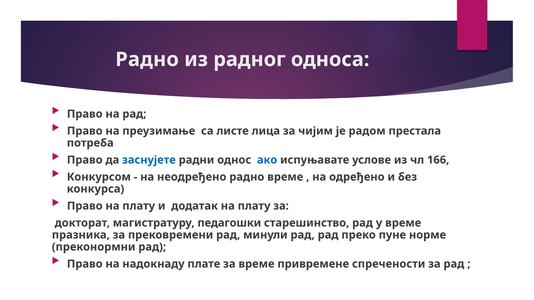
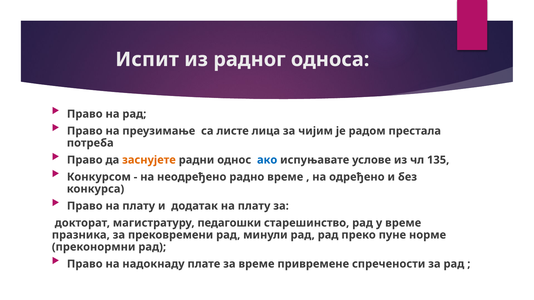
Радно: Радно -> Испит (147, 60)
заснујете colour: blue -> orange (149, 160)
166: 166 -> 135 (438, 160)
